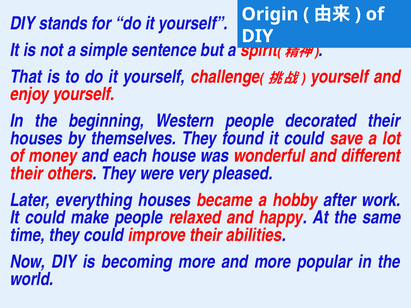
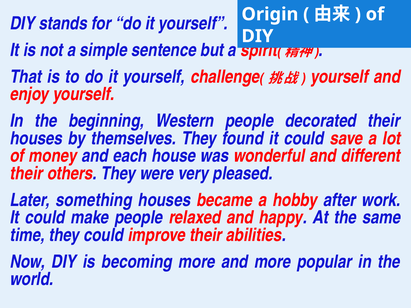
everything: everything -> something (94, 200)
